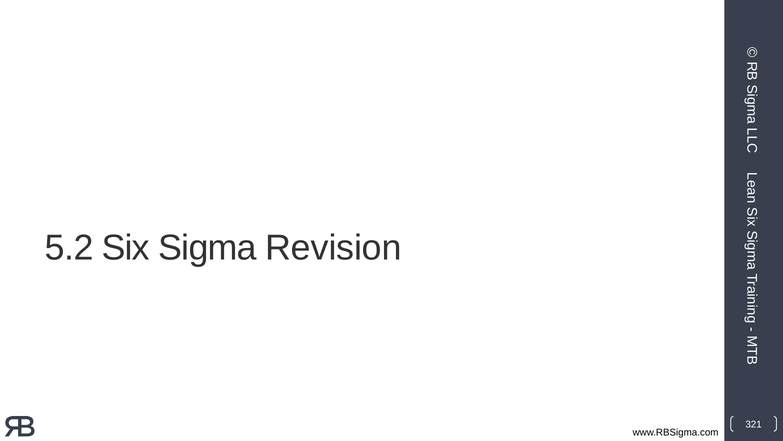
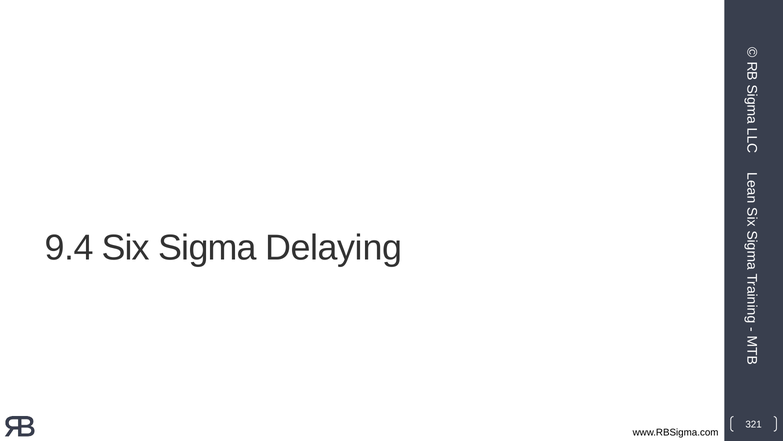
5.2: 5.2 -> 9.4 (69, 247)
Revision: Revision -> Delaying (334, 247)
